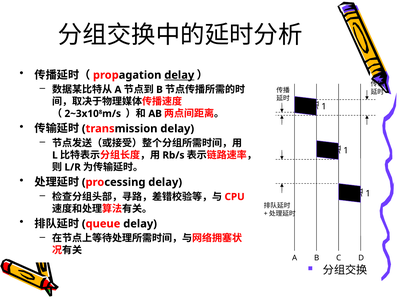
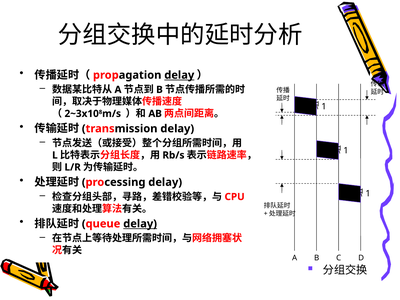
delay underline: none -> present (140, 224)
